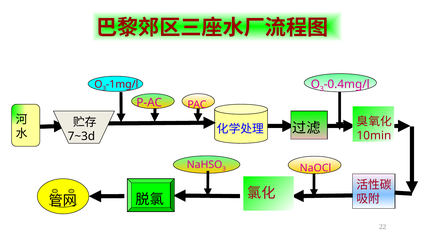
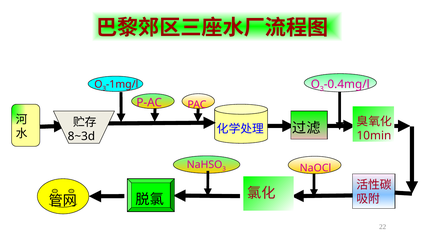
7~3d: 7~3d -> 8~3d (81, 137)
